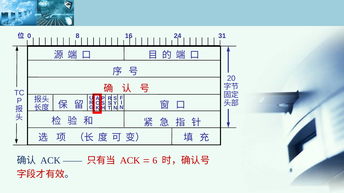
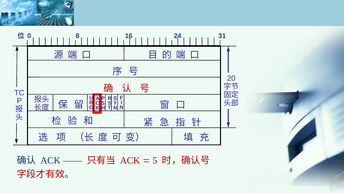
6: 6 -> 5 (155, 161)
